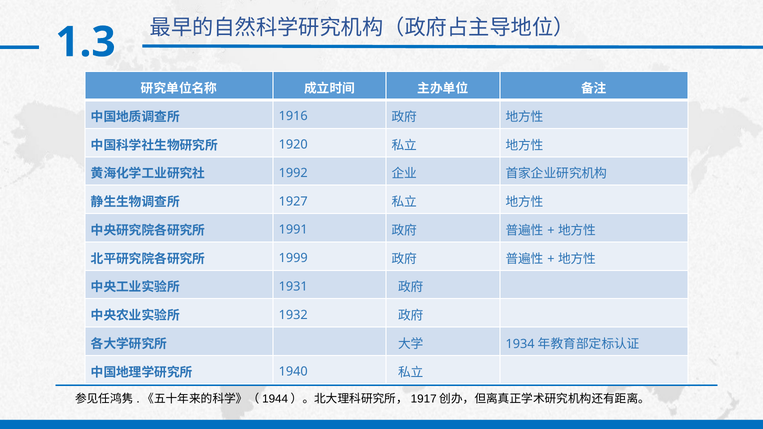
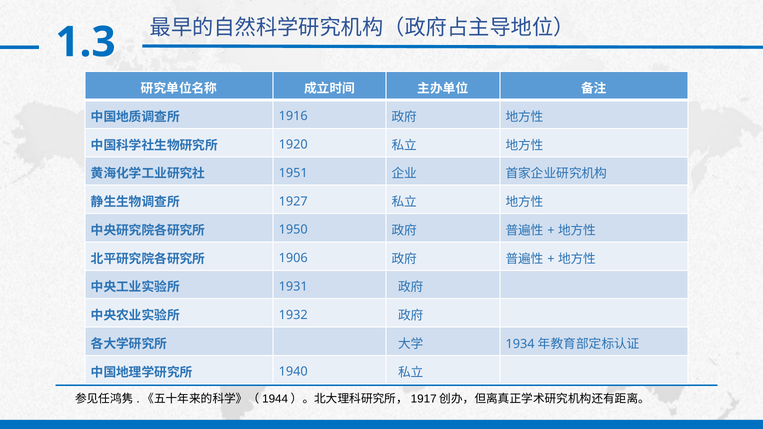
1992: 1992 -> 1951 (293, 173)
1991: 1991 -> 1950 (293, 230)
1999: 1999 -> 1906 (293, 258)
